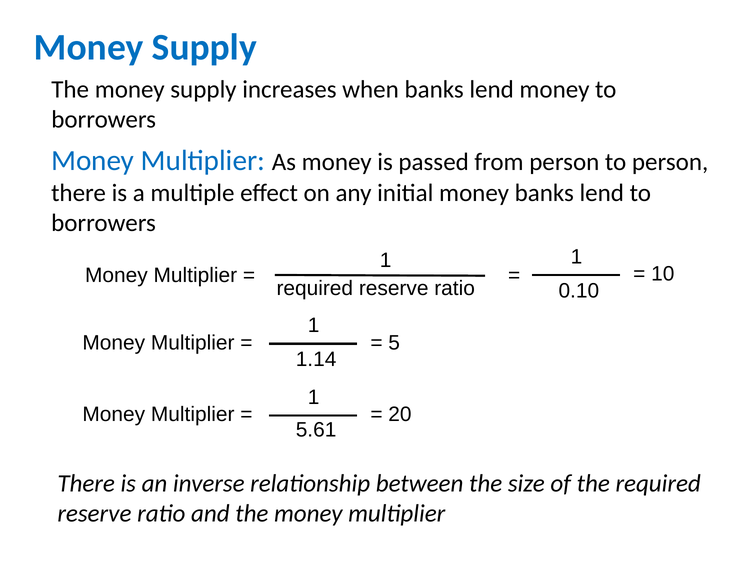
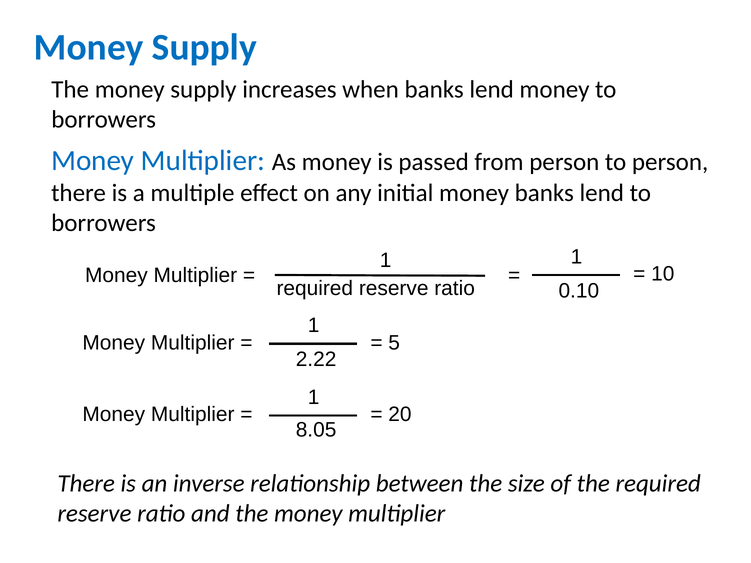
1.14: 1.14 -> 2.22 (316, 360)
5.61: 5.61 -> 8.05 (316, 430)
